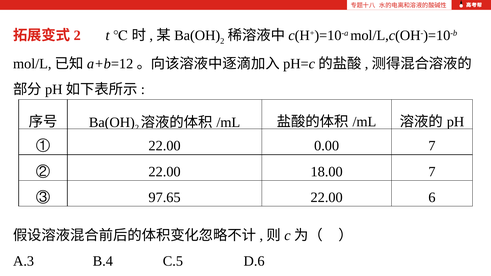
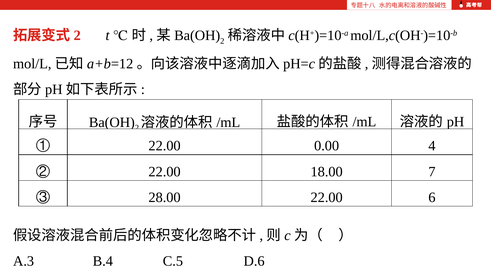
0.00 7: 7 -> 4 (432, 146)
97.65: 97.65 -> 28.00 (165, 198)
